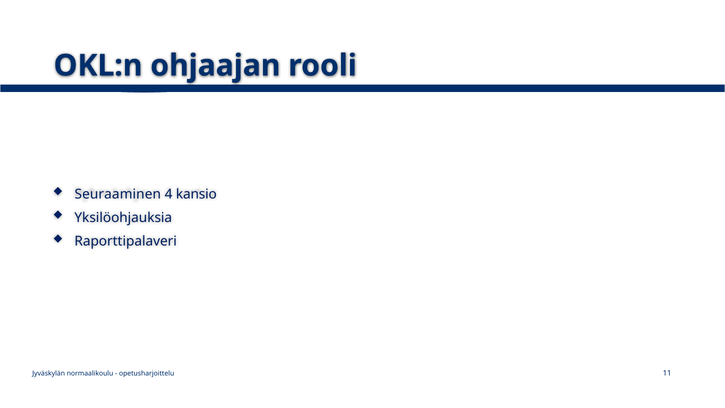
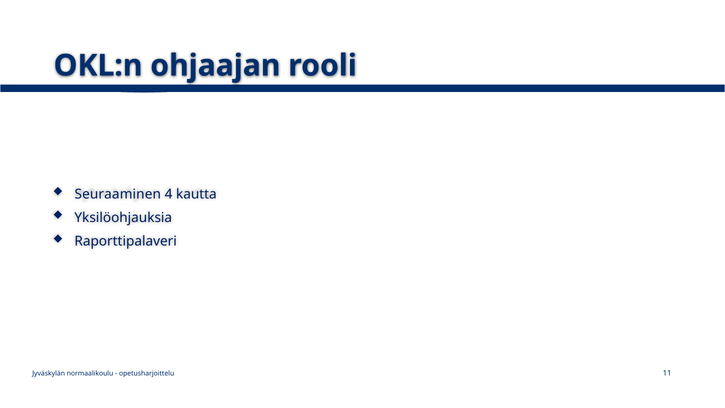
kansio: kansio -> kautta (196, 194)
